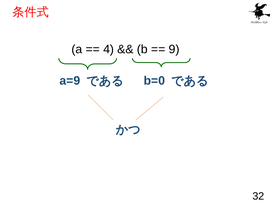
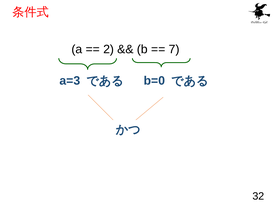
4: 4 -> 2 (109, 49)
9: 9 -> 7 (174, 49)
a=9: a=9 -> a=3 (70, 81)
